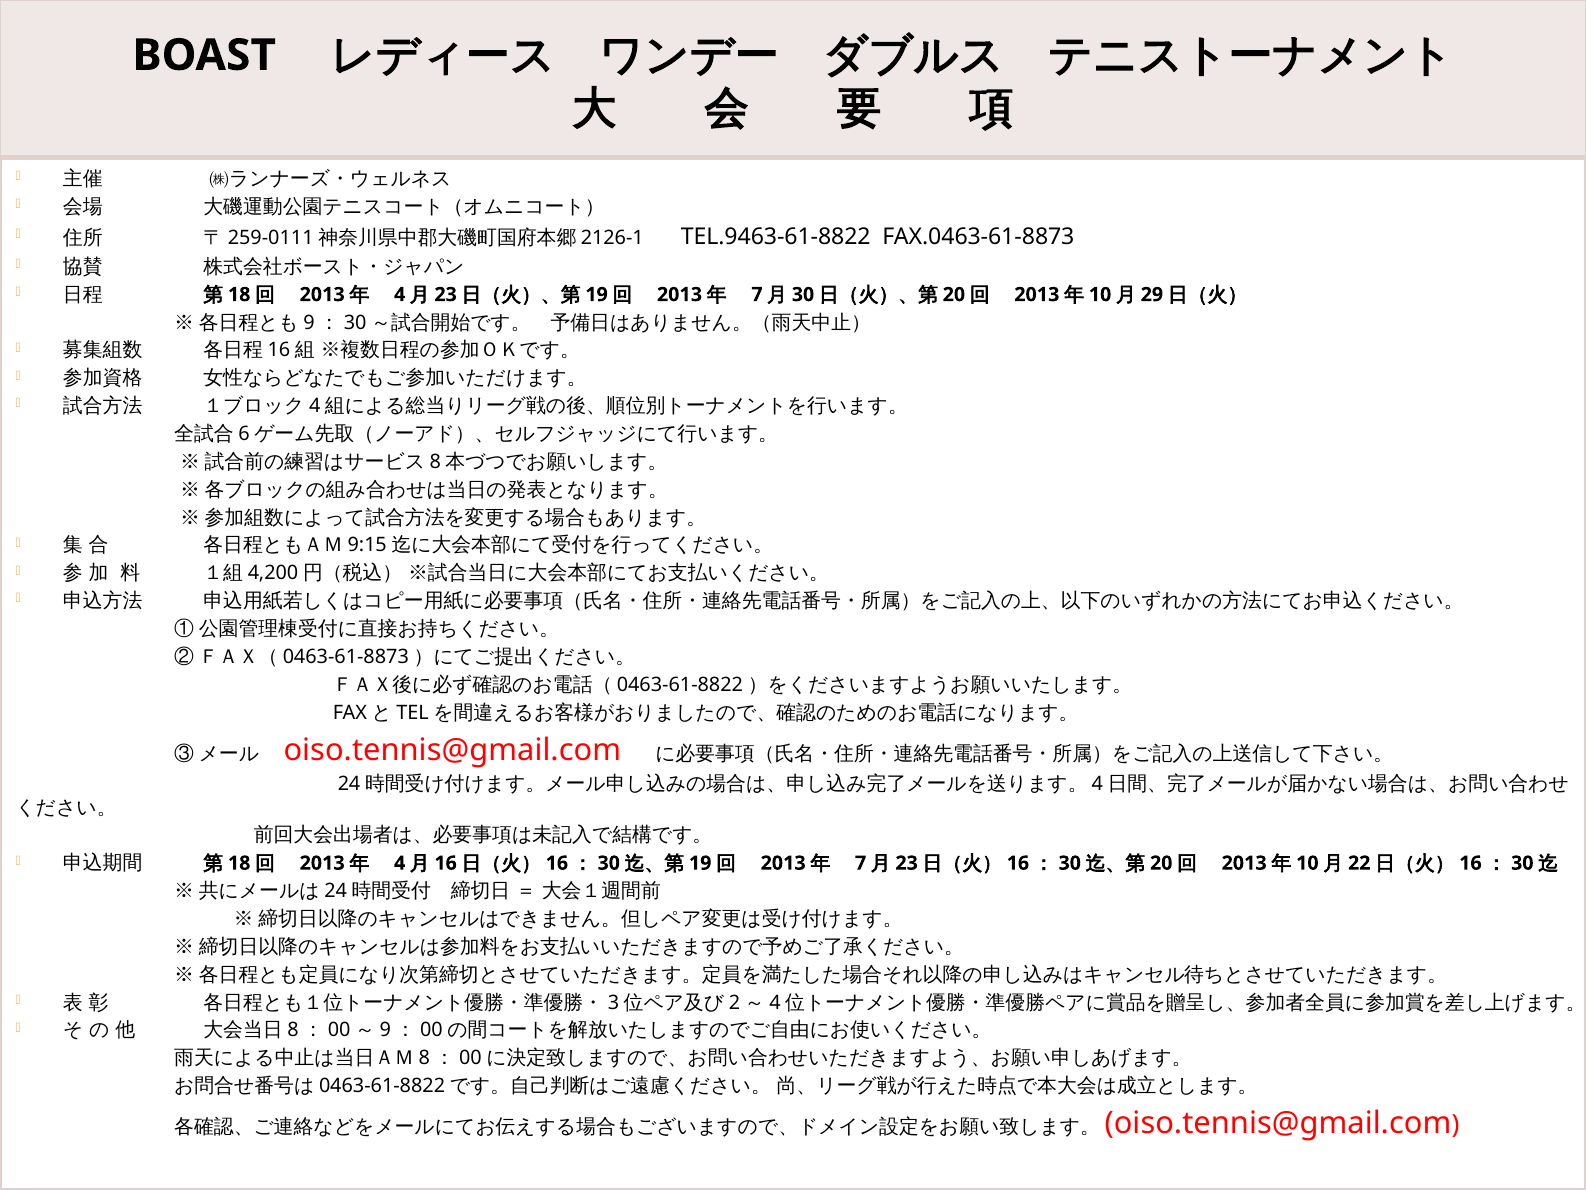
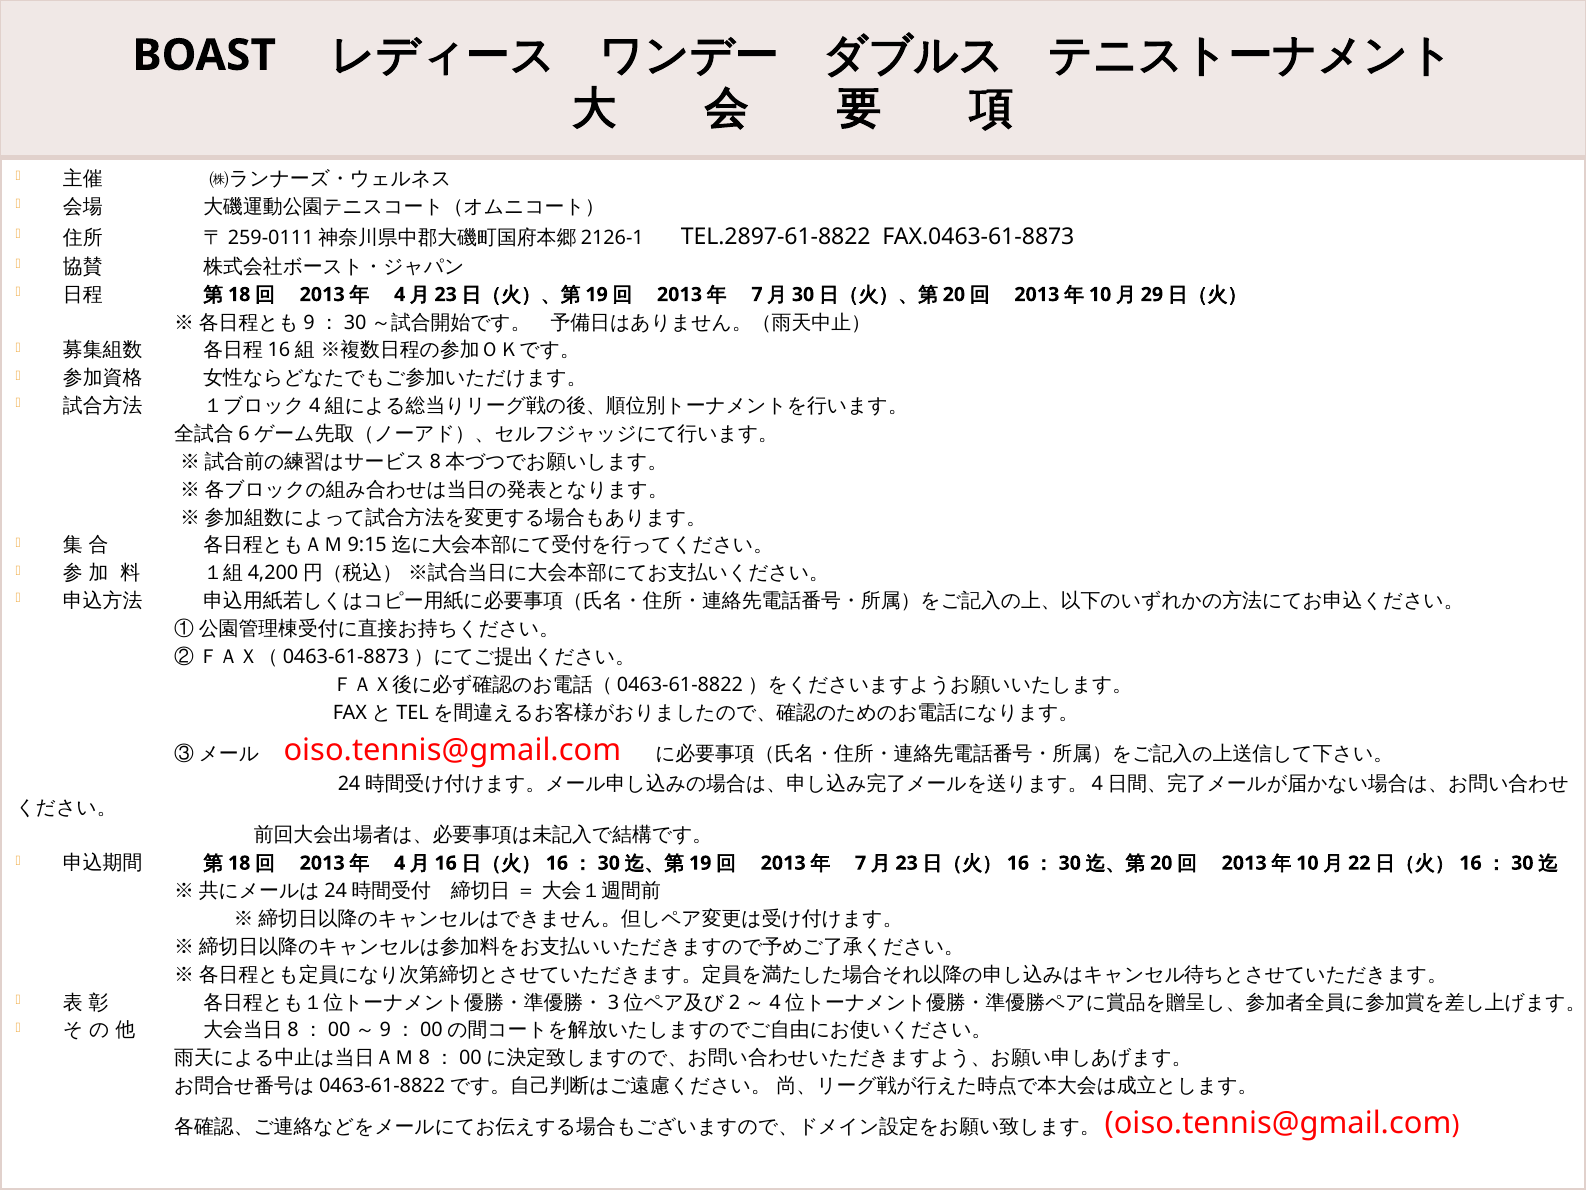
TEL.9463-61-8822: TEL.9463-61-8822 -> TEL.2897-61-8822 (776, 237)
